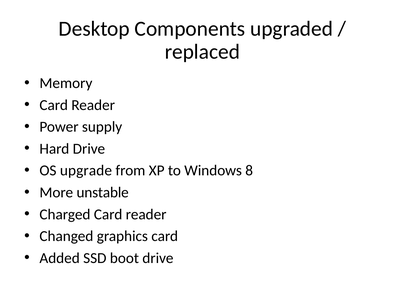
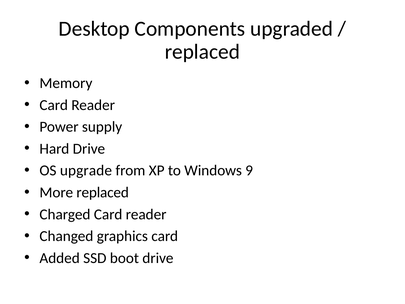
8: 8 -> 9 (249, 170)
More unstable: unstable -> replaced (103, 192)
